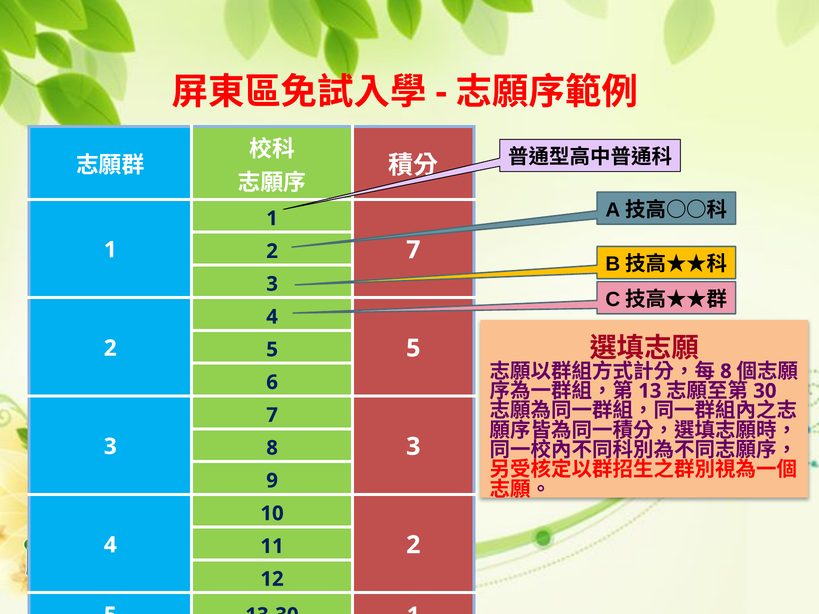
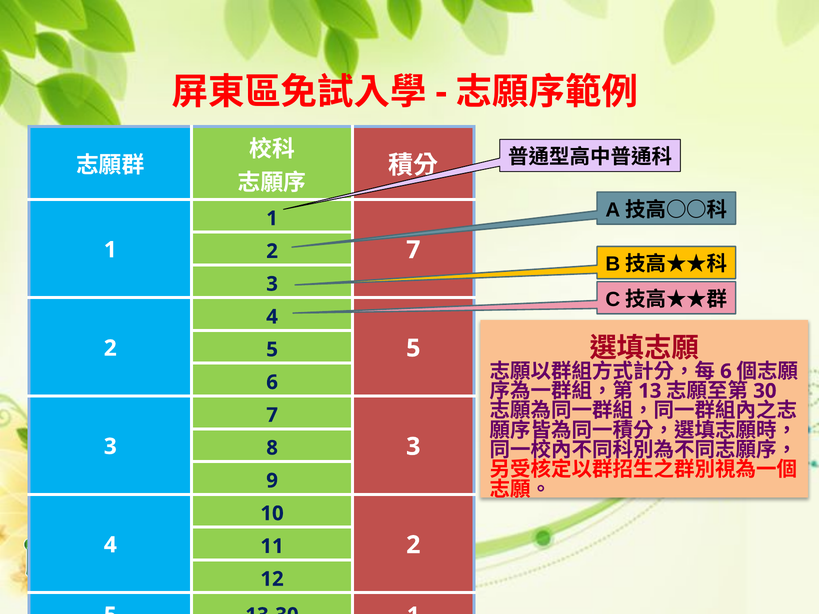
8: 8 -> 6 (726, 371)
